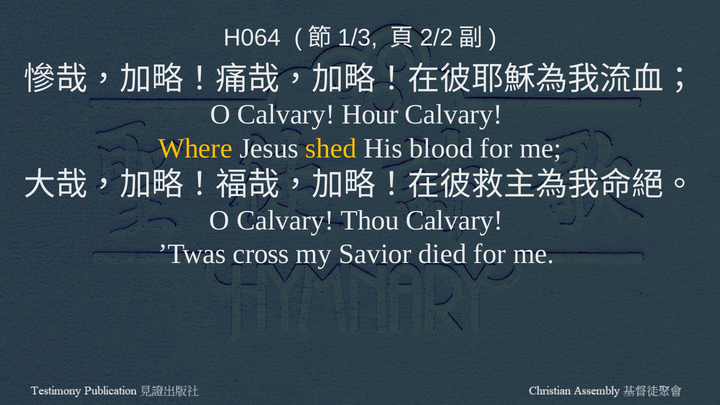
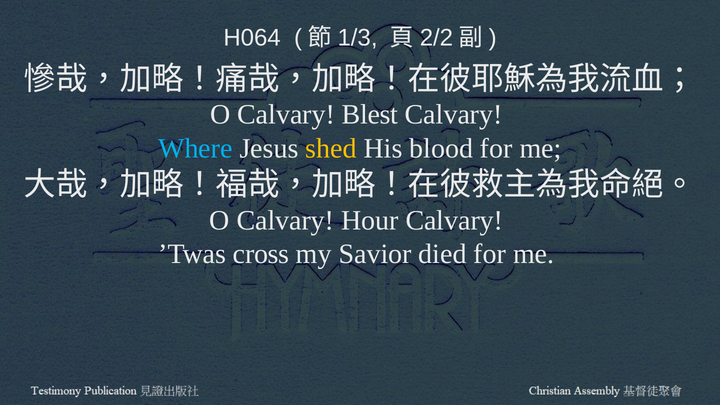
Hour: Hour -> Blest (370, 115)
Where colour: yellow -> light blue (195, 148)
Thou: Thou -> Hour (370, 220)
